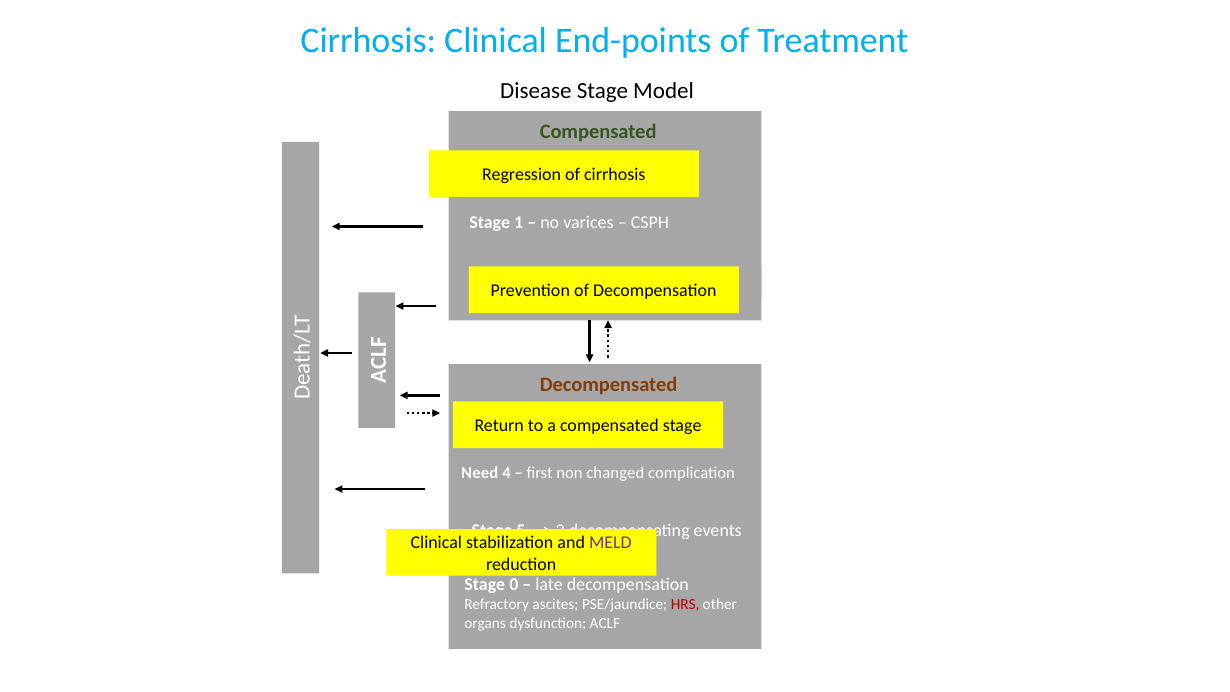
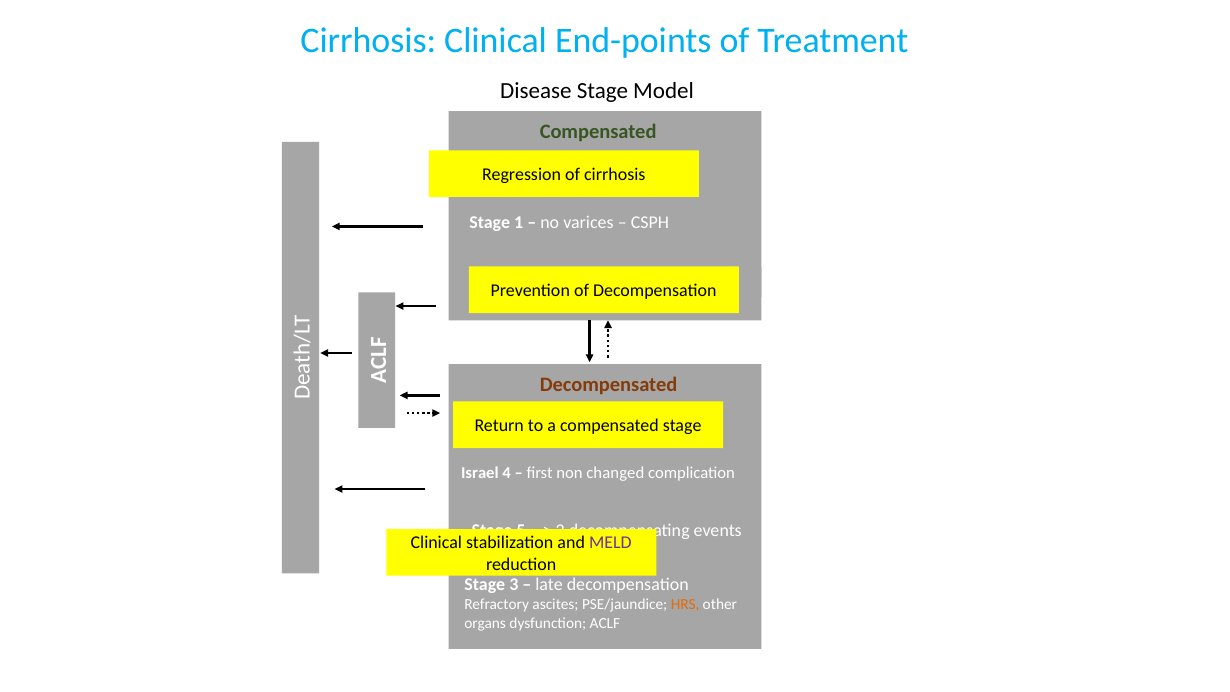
Need: Need -> Israel (480, 473)
0: 0 -> 3 (514, 585)
HRS colour: red -> orange (685, 604)
